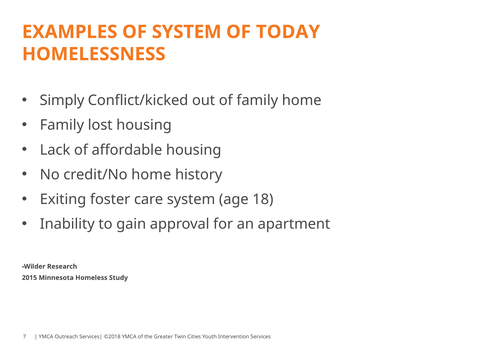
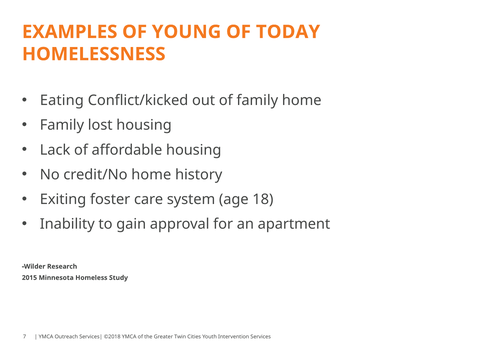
OF SYSTEM: SYSTEM -> YOUNG (186, 32)
Simply: Simply -> Eating (62, 101)
